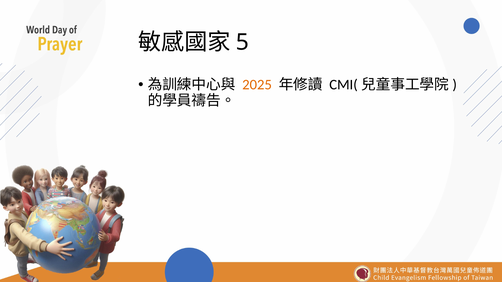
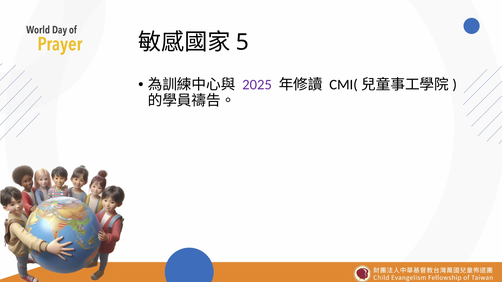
2025 colour: orange -> purple (257, 85)
